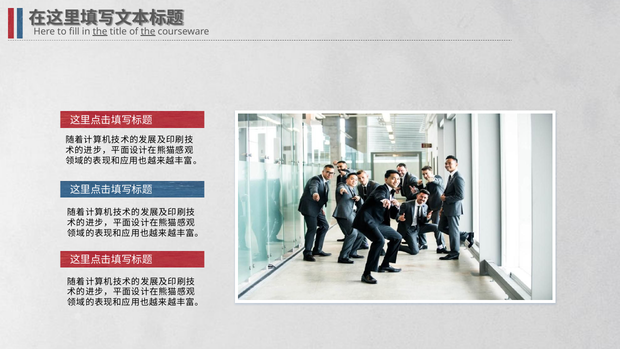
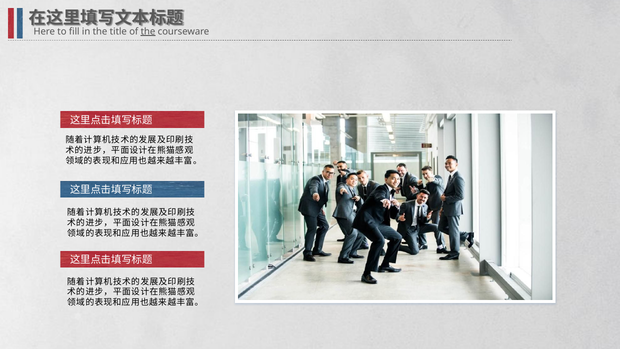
the underline: present -> none (100, 31)
